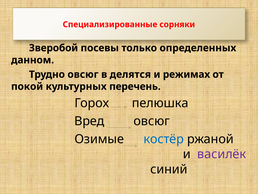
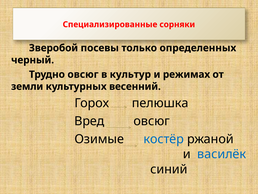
данном: данном -> черный (33, 60)
делятся: делятся -> культур (130, 74)
покой: покой -> земли (27, 86)
перечень: перечень -> весенний (135, 86)
василёк colour: purple -> blue (222, 154)
